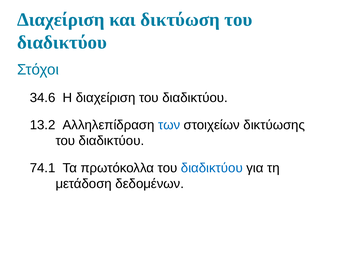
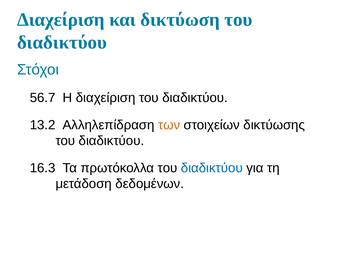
34.6: 34.6 -> 56.7 (43, 98)
των colour: blue -> orange (169, 125)
74.1: 74.1 -> 16.3 (43, 168)
